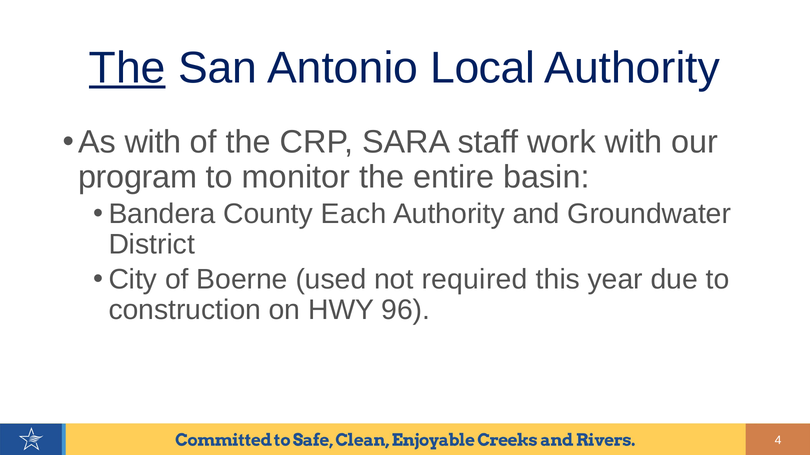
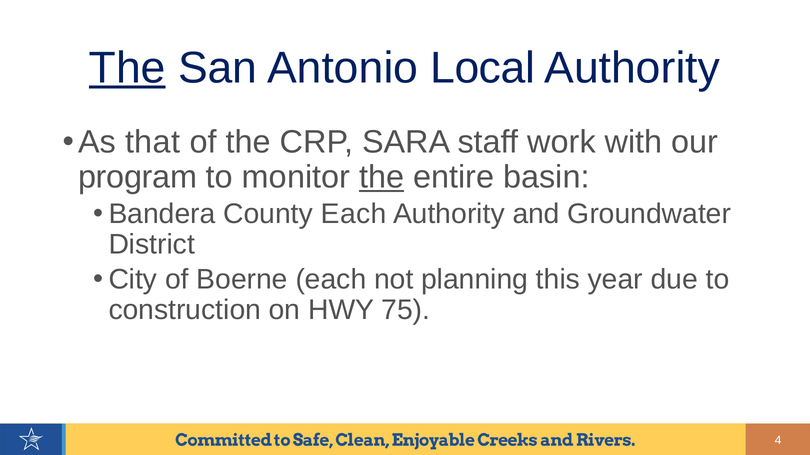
As with: with -> that (153, 142)
the underline: none -> present (382, 177)
Boerne used: used -> each (331, 280)
required: required -> planning (475, 280)
96: 96 -> 75 (406, 310)
